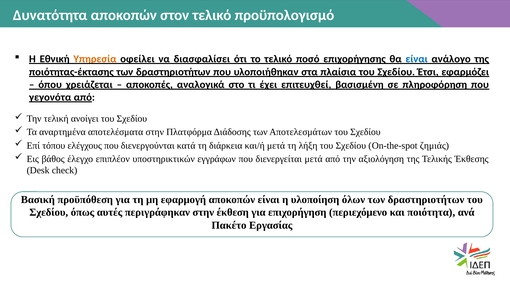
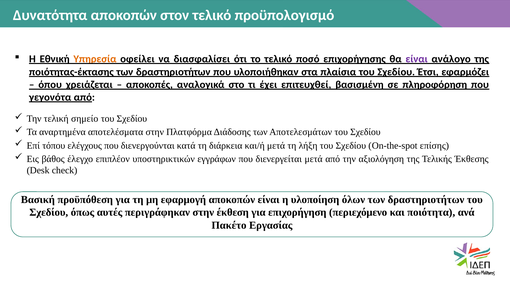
είναι colour: blue -> purple (417, 59)
ανοίγει: ανοίγει -> σημείο (85, 119)
ζημιάς: ζημιάς -> επίσης (434, 145)
